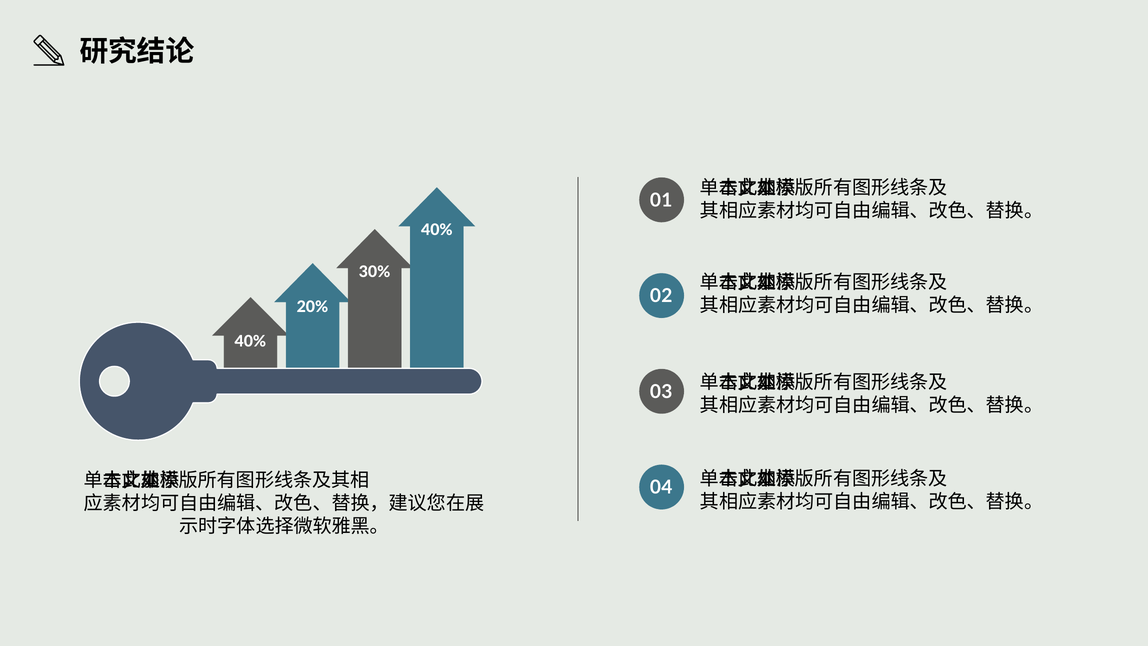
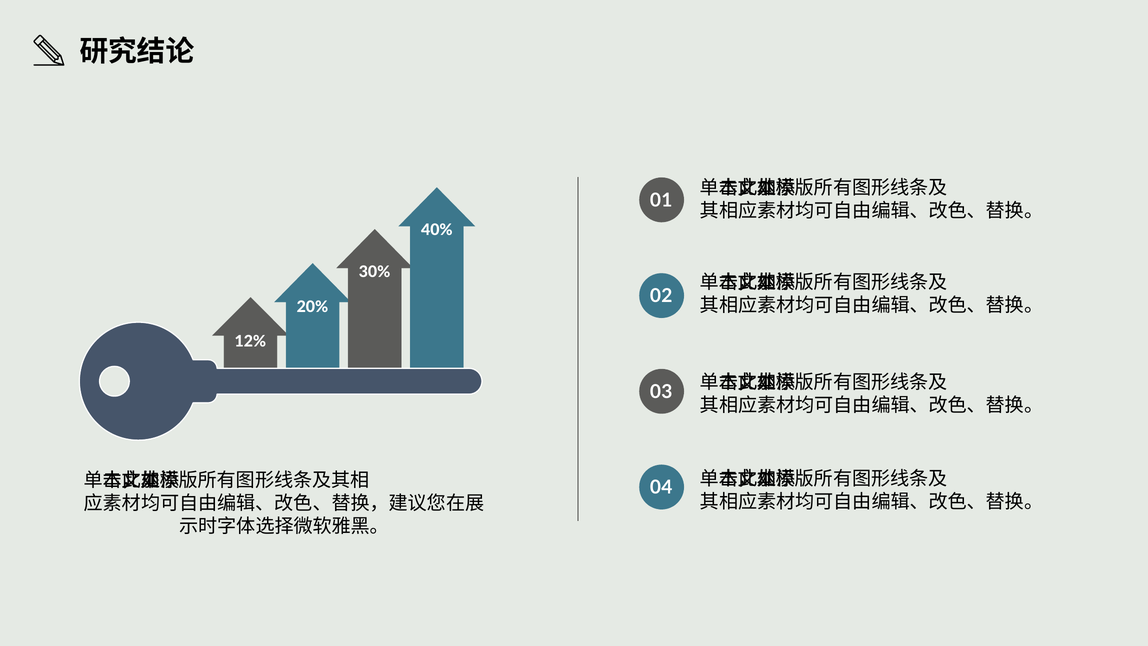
40%: 40% -> 12% (250, 341)
